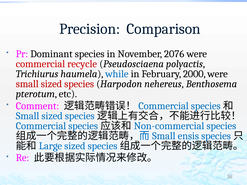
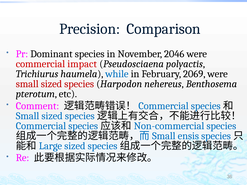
2076: 2076 -> 2046 (174, 54)
recycle: recycle -> impact (82, 64)
2000: 2000 -> 2069 (194, 74)
